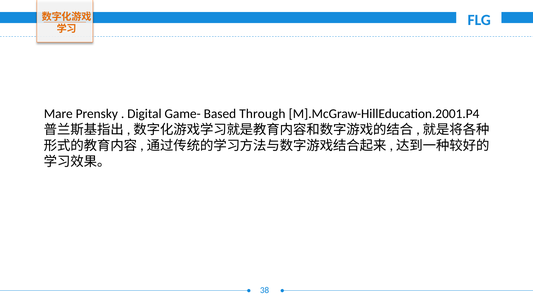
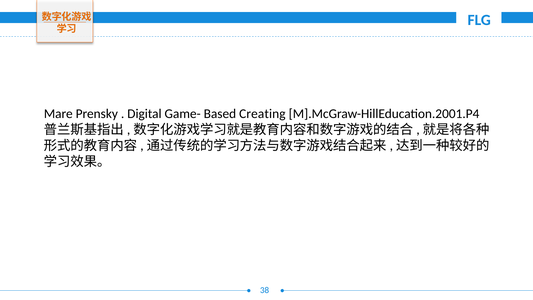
Through: Through -> Creating (262, 114)
